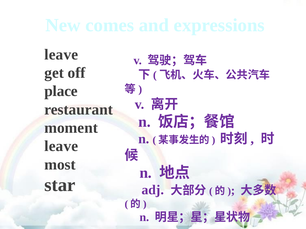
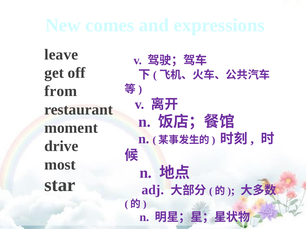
place: place -> from (61, 91)
leave: leave -> drive (61, 146)
